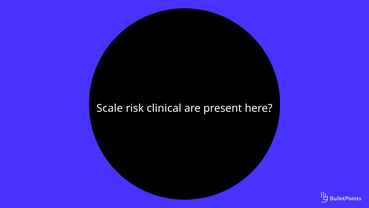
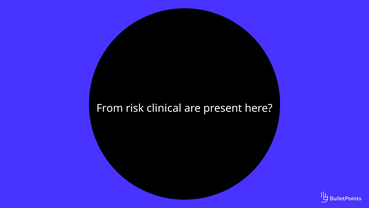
Scale: Scale -> From (110, 108)
